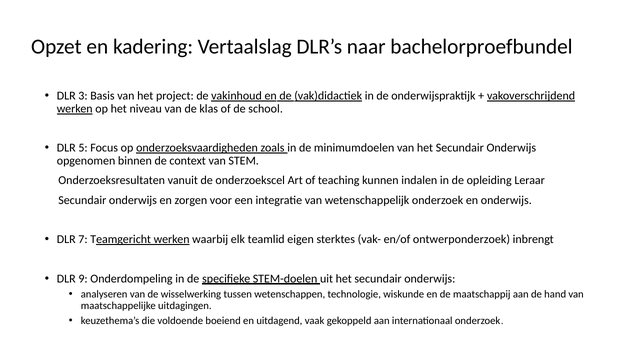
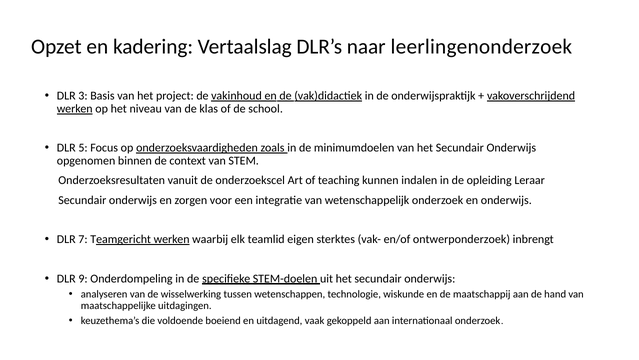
bachelorproefbundel: bachelorproefbundel -> leerlingenonderzoek (481, 47)
